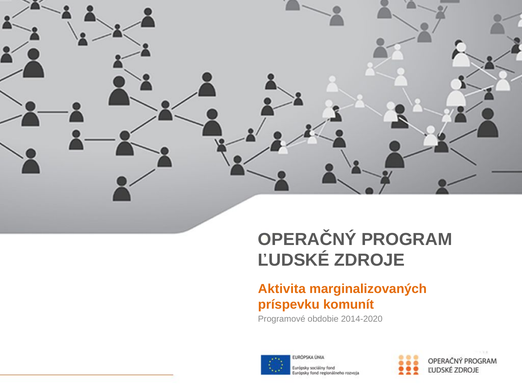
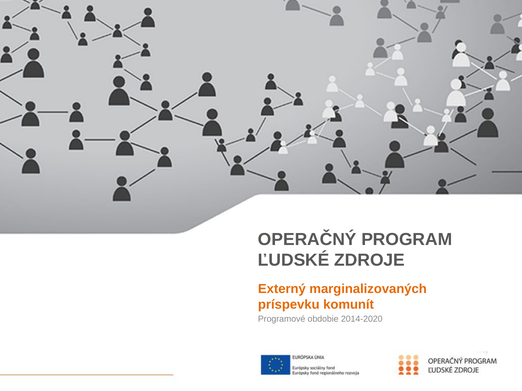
Aktivita: Aktivita -> Externý (282, 289)
